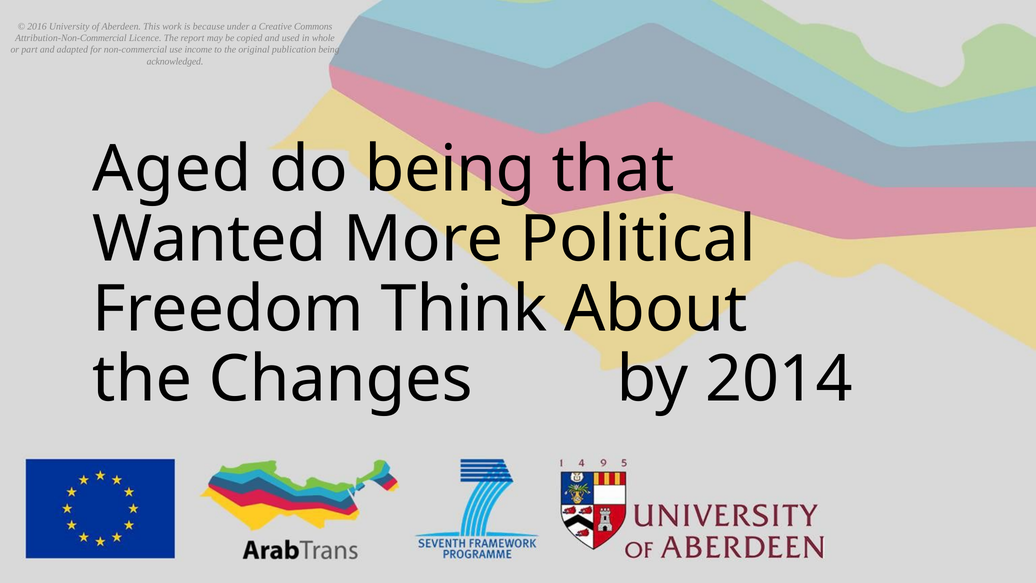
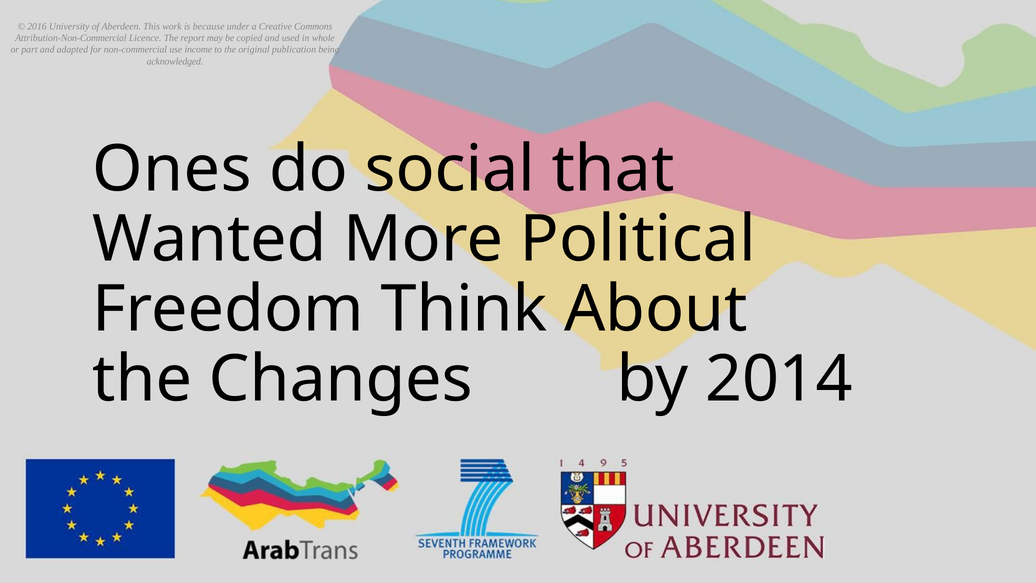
Aged: Aged -> Ones (172, 169)
do being: being -> social (450, 169)
